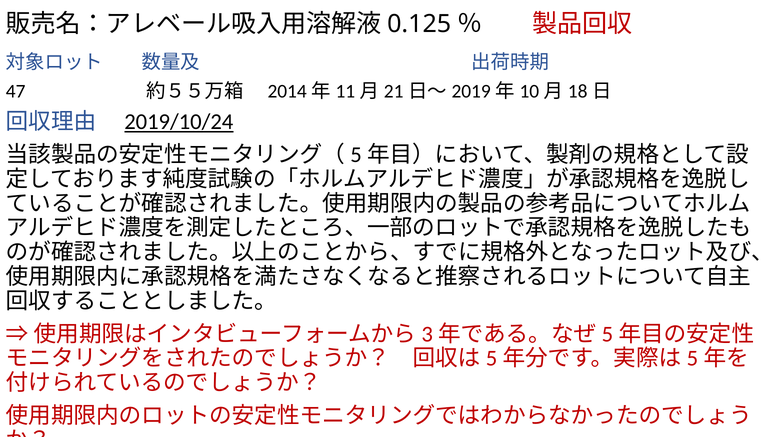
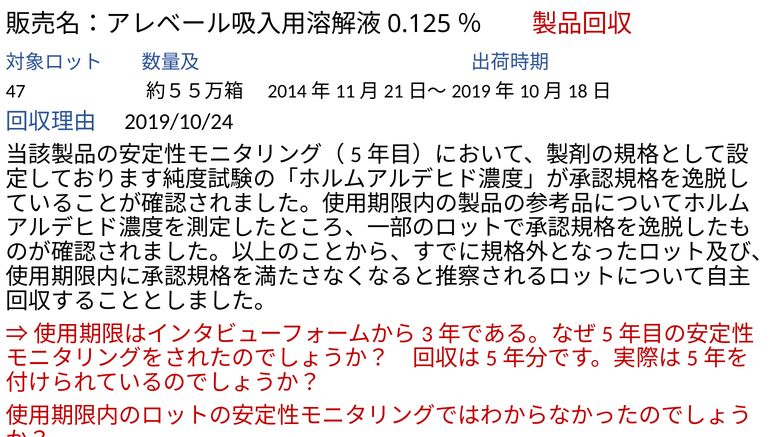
2019/10/24 underline: present -> none (179, 122)
